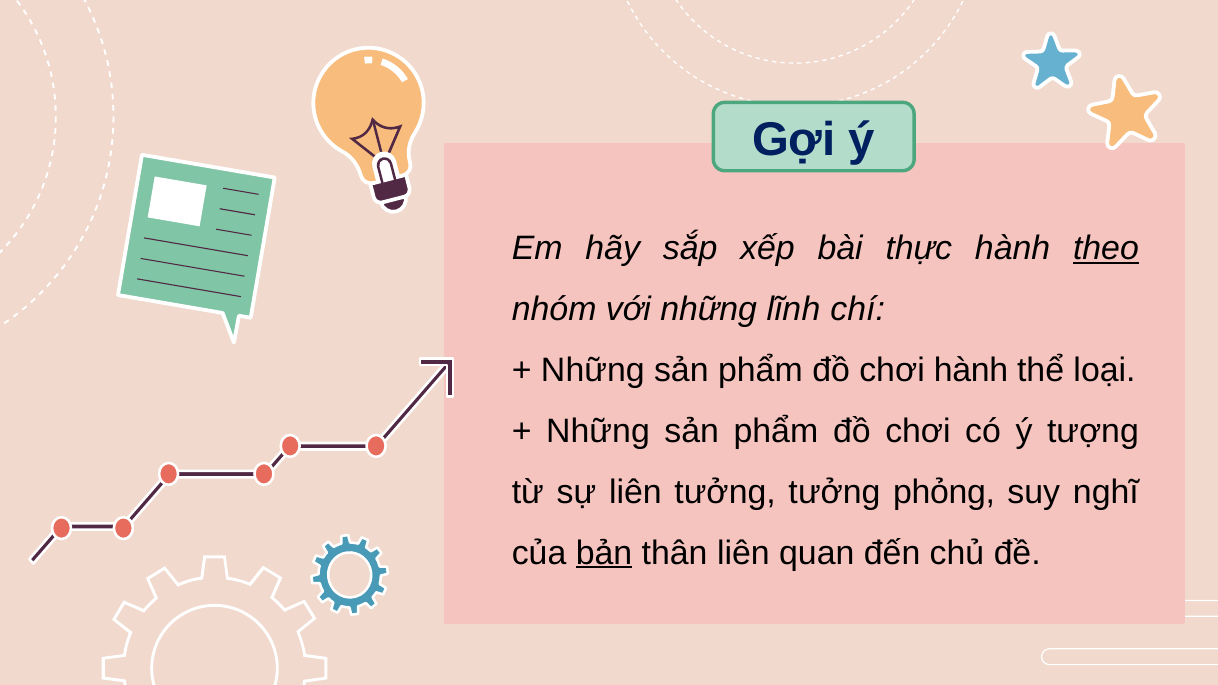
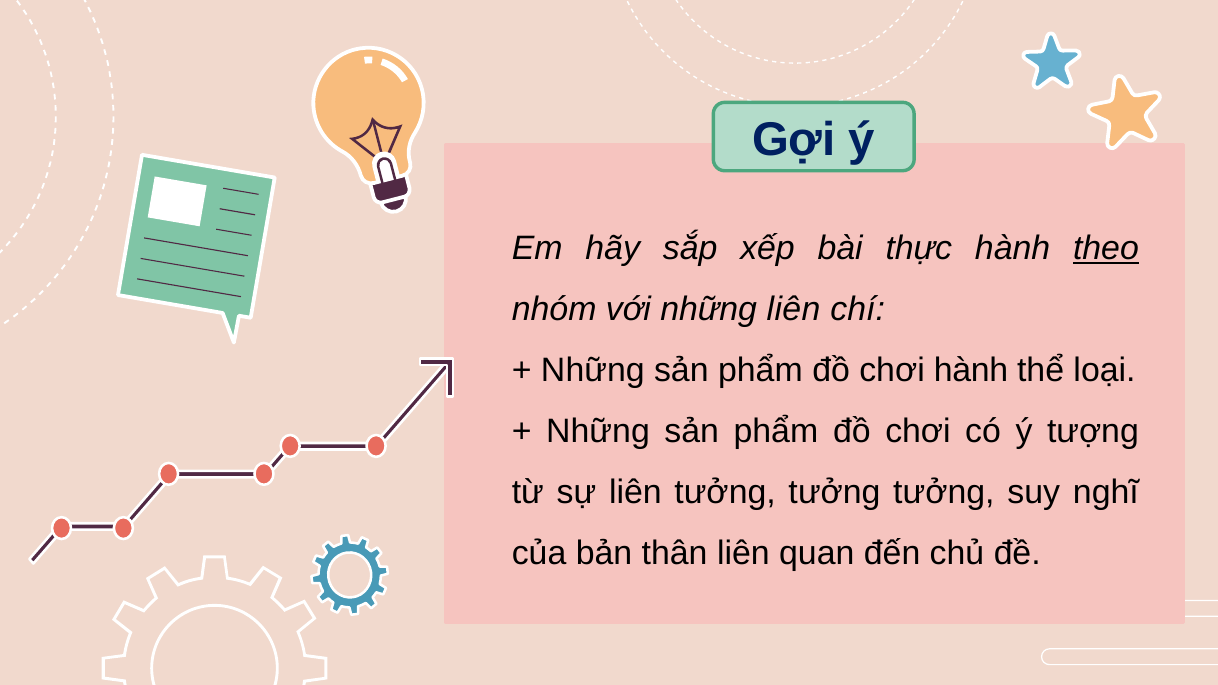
những lĩnh: lĩnh -> liên (794, 309)
tưởng tưởng phỏng: phỏng -> tưởng (944, 492)
bản underline: present -> none (604, 553)
